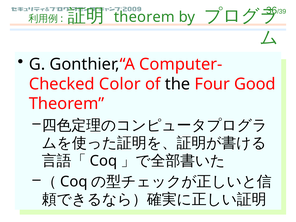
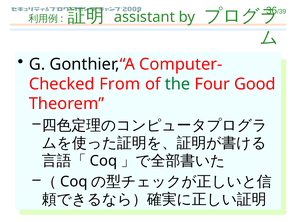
theorem: theorem -> assistant (144, 17)
Color: Color -> From (120, 84)
the colour: black -> green (178, 84)
